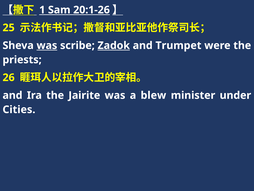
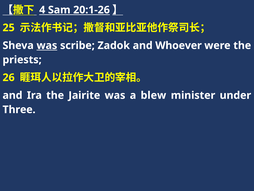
1: 1 -> 4 (42, 10)
Zadok underline: present -> none (114, 45)
Trumpet: Trumpet -> Whoever (179, 45)
Cities: Cities -> Three (19, 109)
